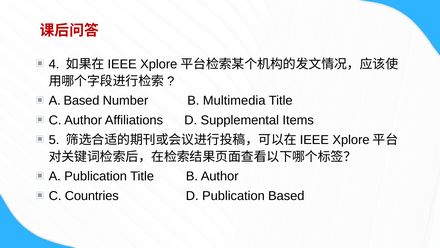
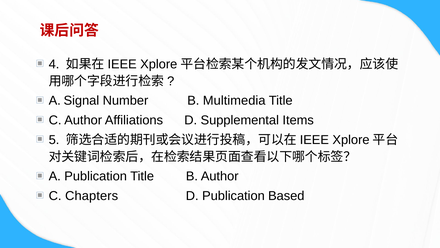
A Based: Based -> Signal (81, 100)
Countries: Countries -> Chapters (92, 195)
